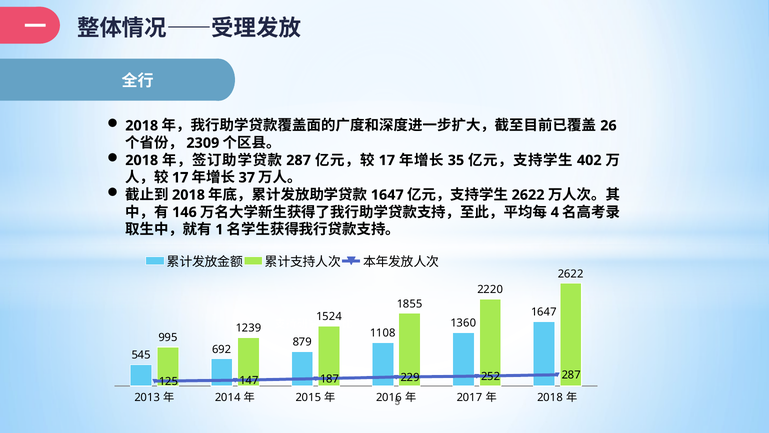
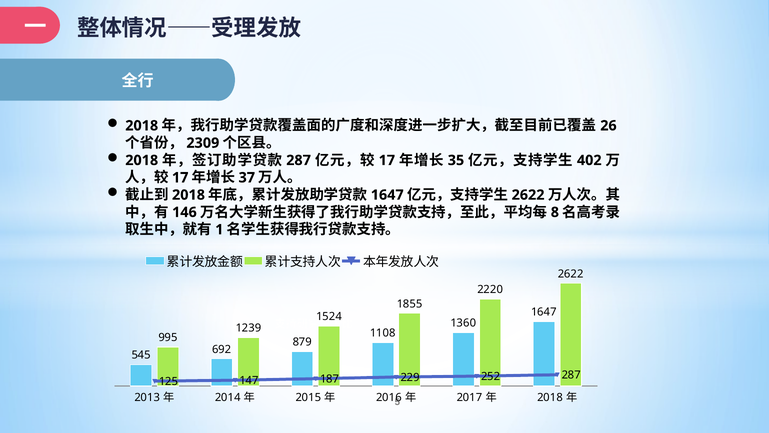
4: 4 -> 8 (555, 212)
